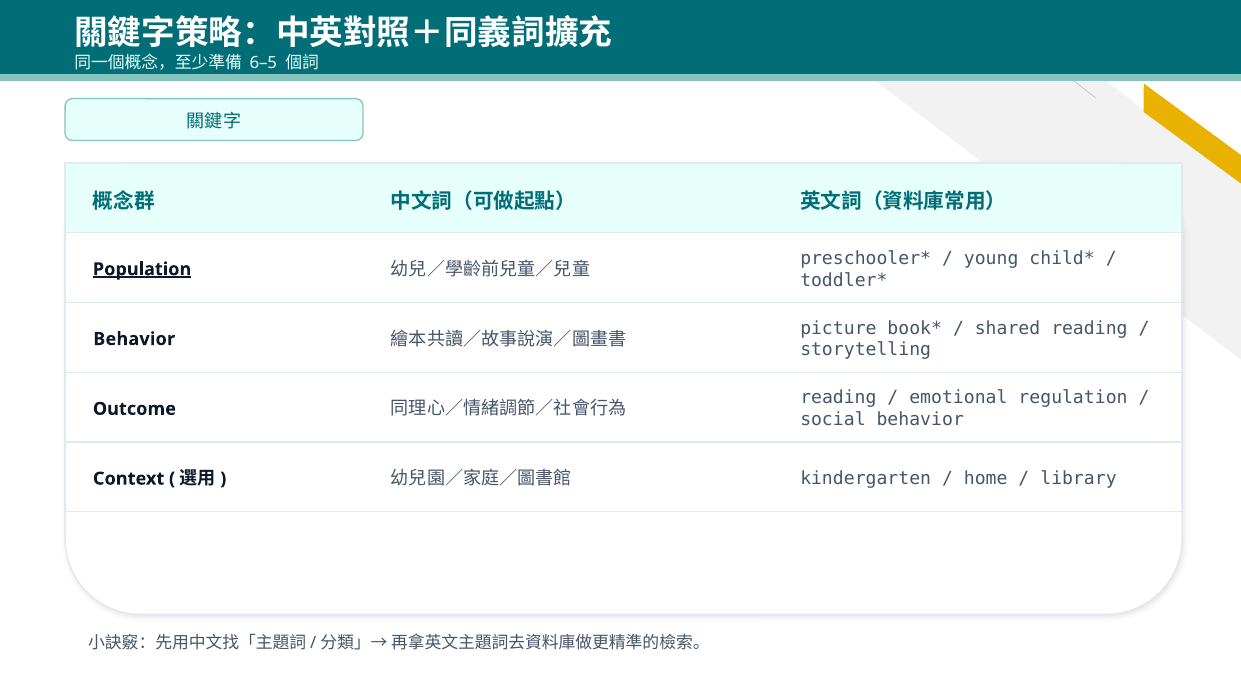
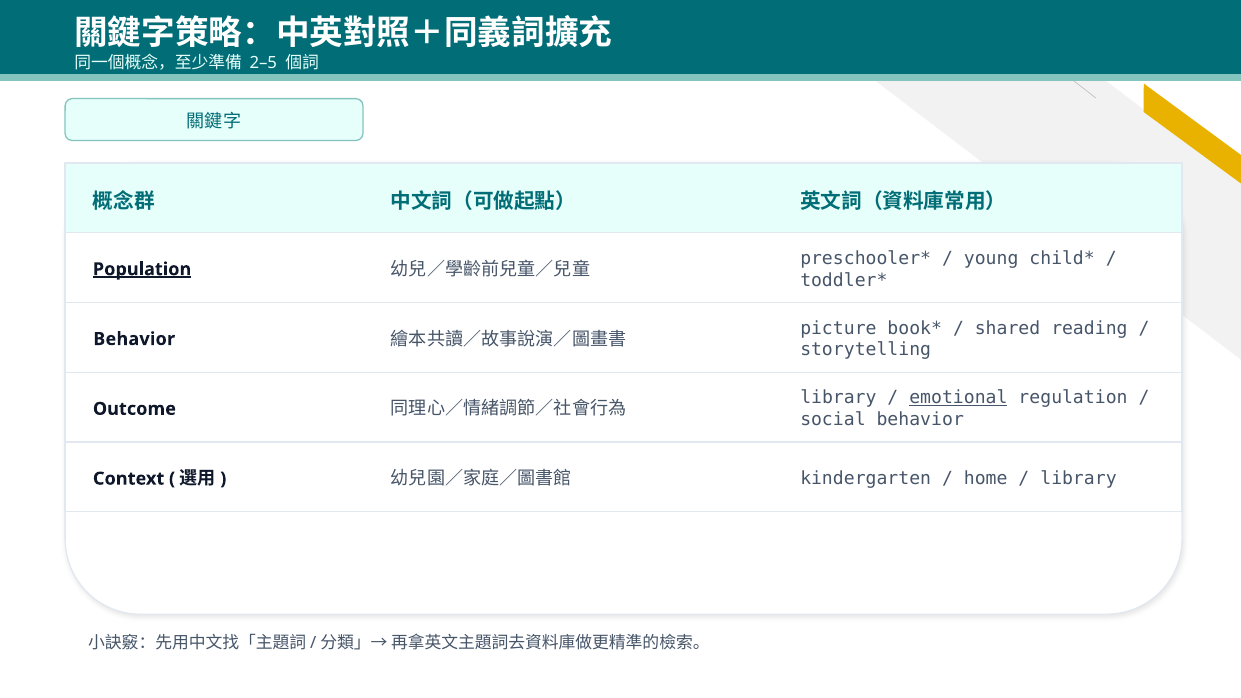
6–5: 6–5 -> 2–5 (263, 63)
reading: reading -> library (838, 398)
emotional underline: none -> present (958, 398)
